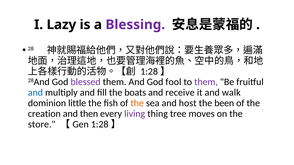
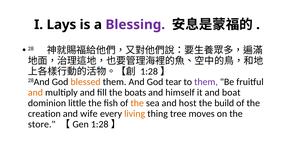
Lazy: Lazy -> Lays (61, 25)
blessed colour: purple -> orange (86, 82)
fool: fool -> tear (173, 82)
and colour: blue -> orange (35, 93)
receive: receive -> himself (180, 93)
walk: walk -> boat (231, 93)
been: been -> build (224, 103)
then: then -> wife (89, 114)
living colour: purple -> orange (135, 114)
